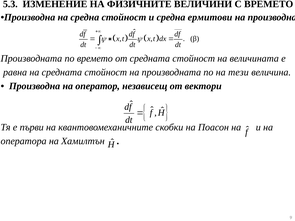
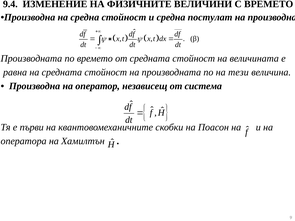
5.3: 5.3 -> 9.4 (10, 4)
ермитови: ермитови -> постулат (210, 17)
вектори: вектори -> система (203, 86)
